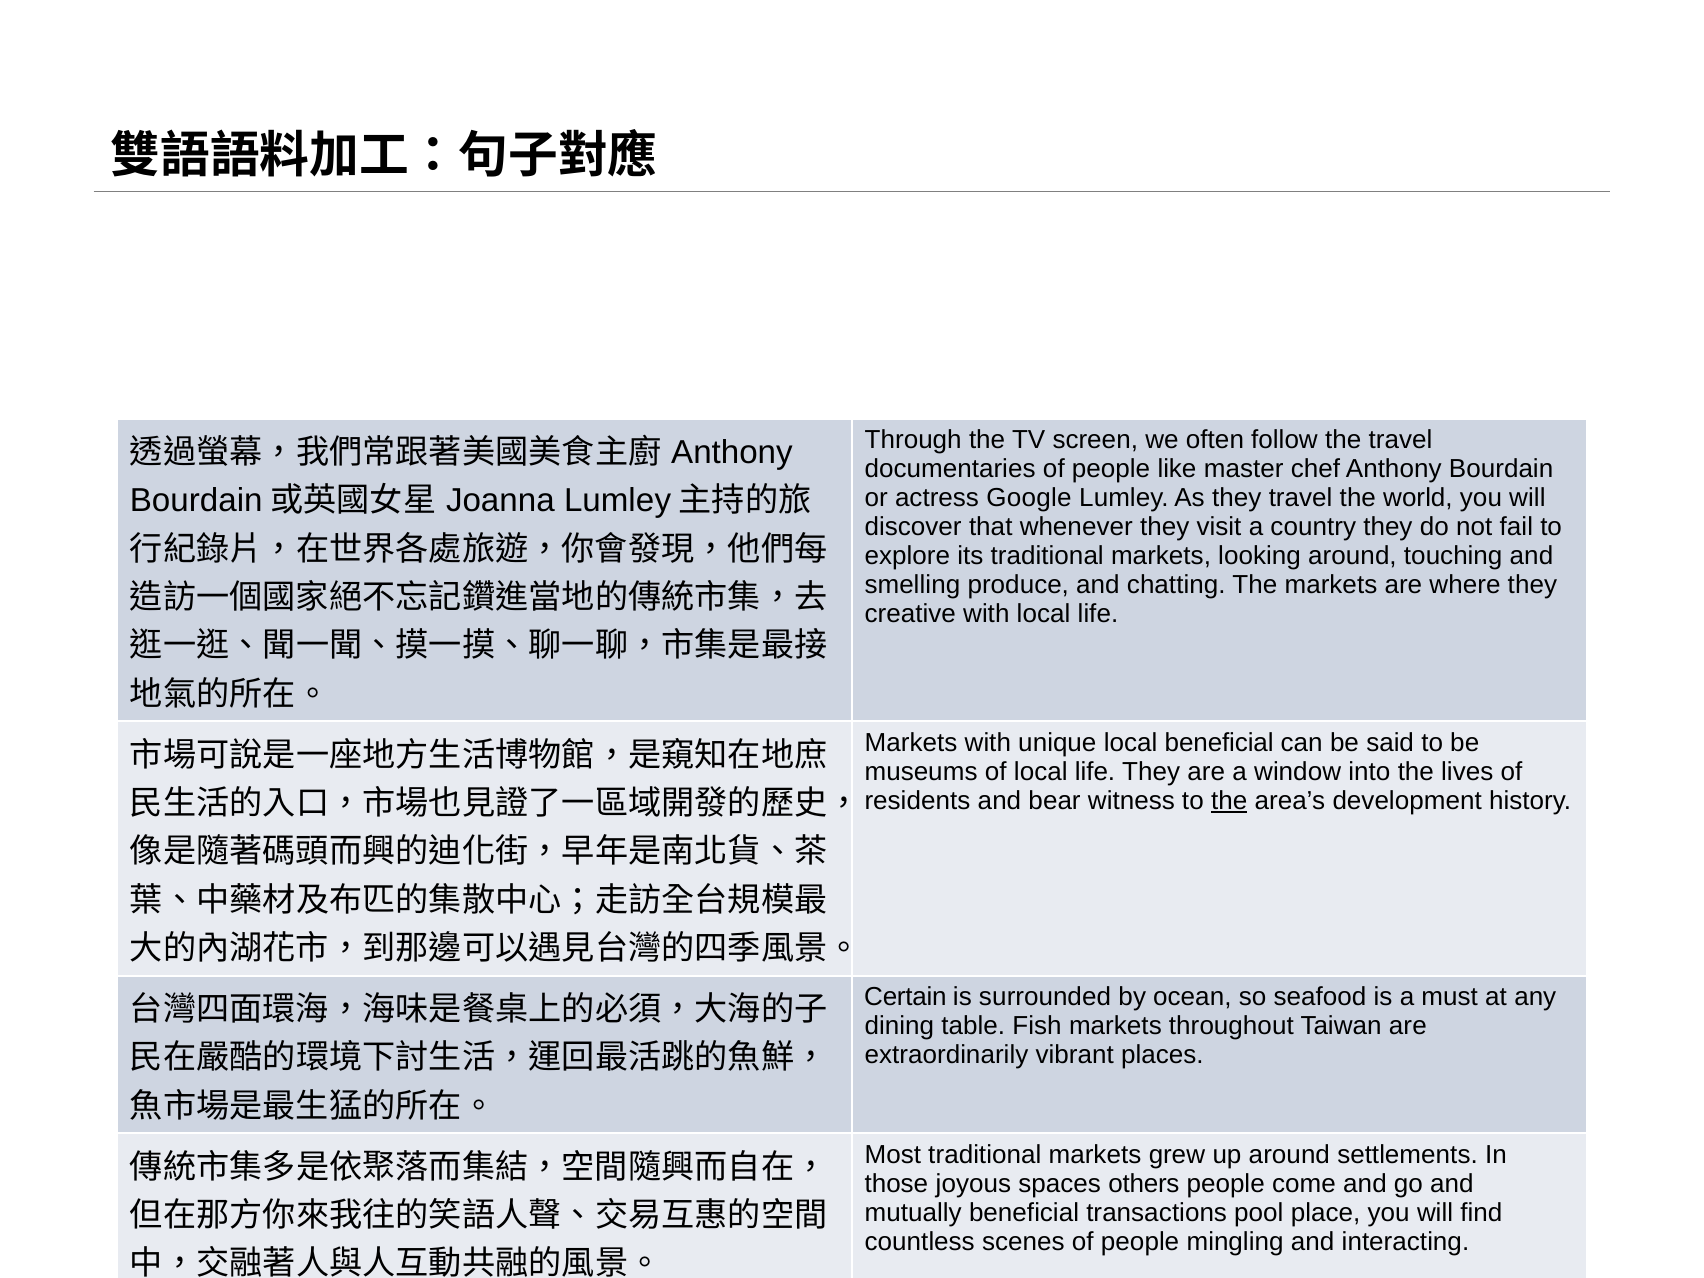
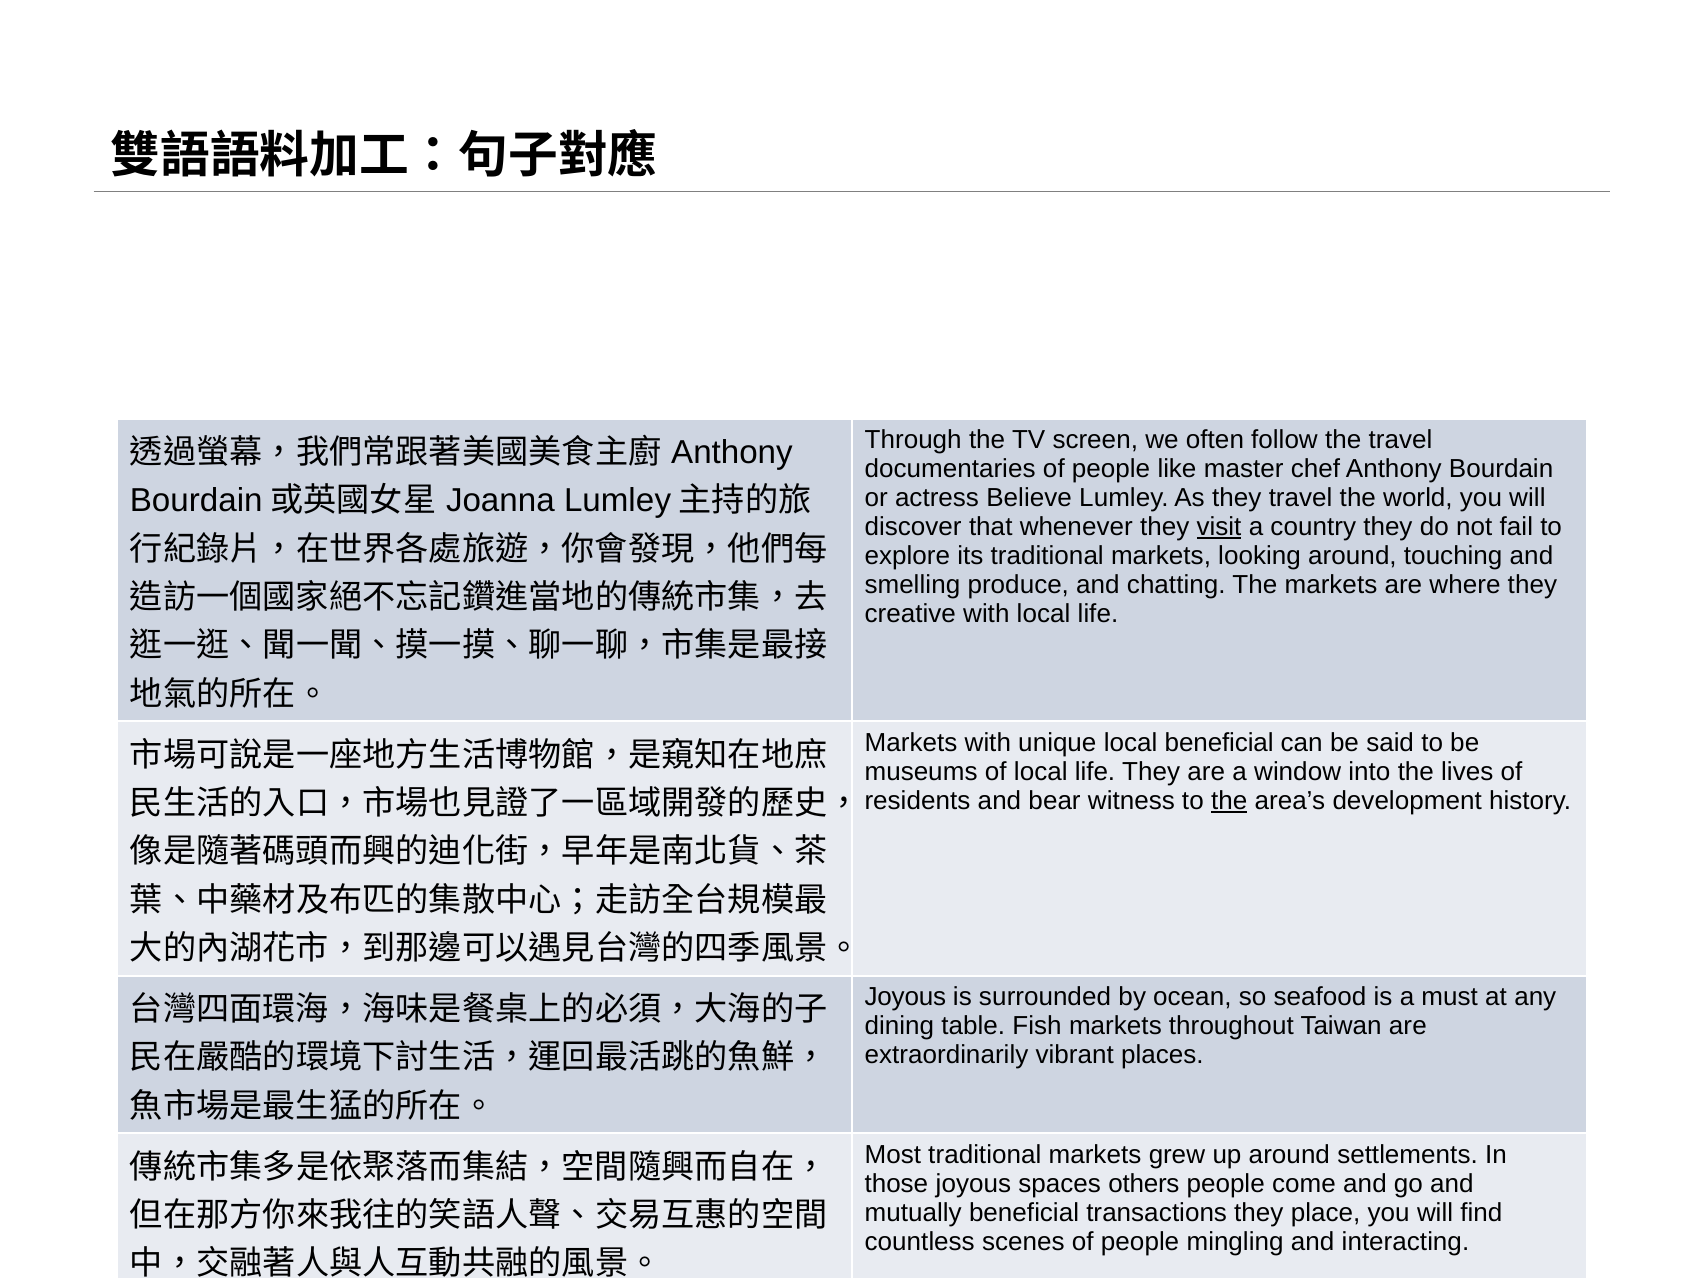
Google: Google -> Believe (1029, 498)
visit underline: none -> present (1219, 527)
Certain: Certain -> Joyous (905, 997)
transactions pool: pool -> they (1259, 1213)
